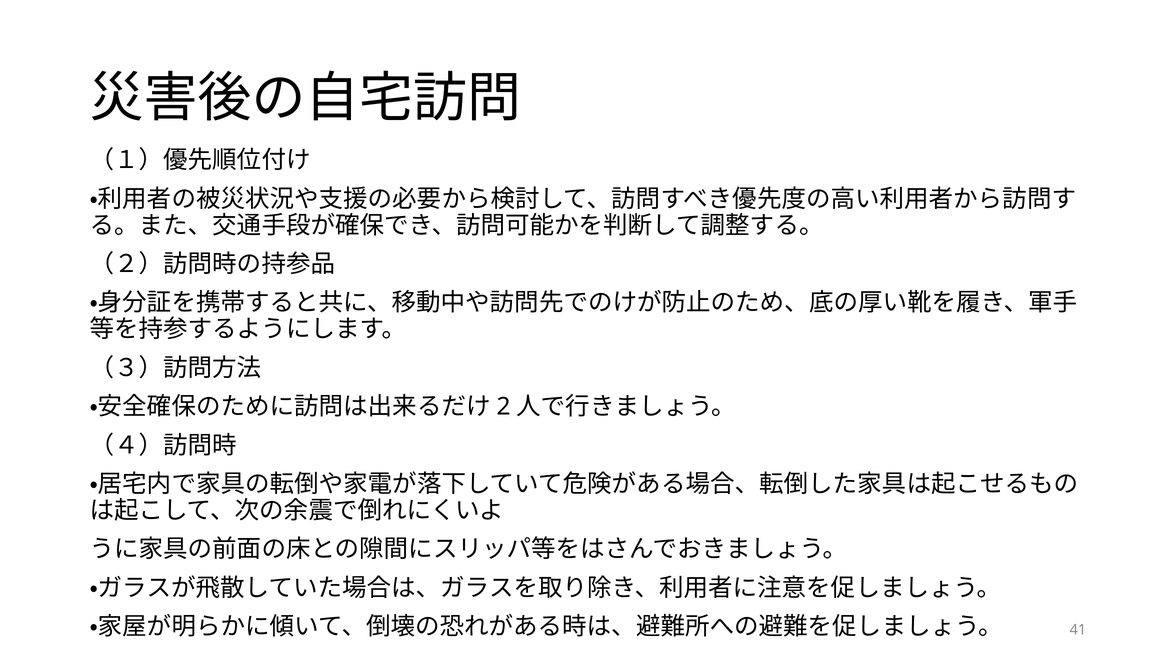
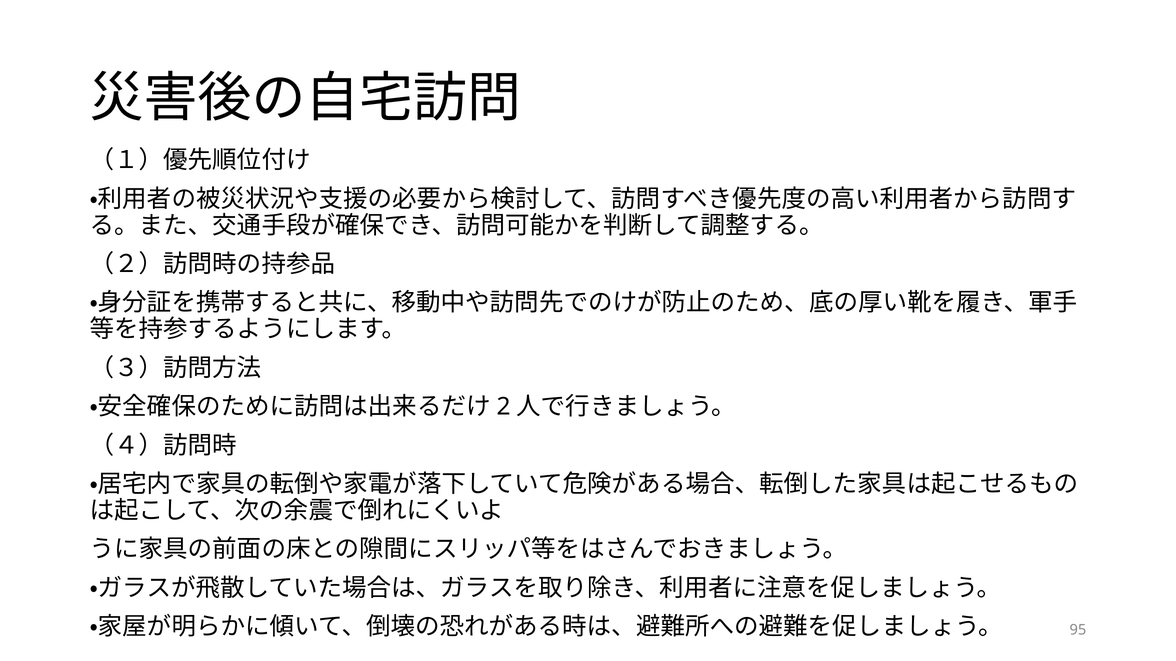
41: 41 -> 95 (1078, 631)
